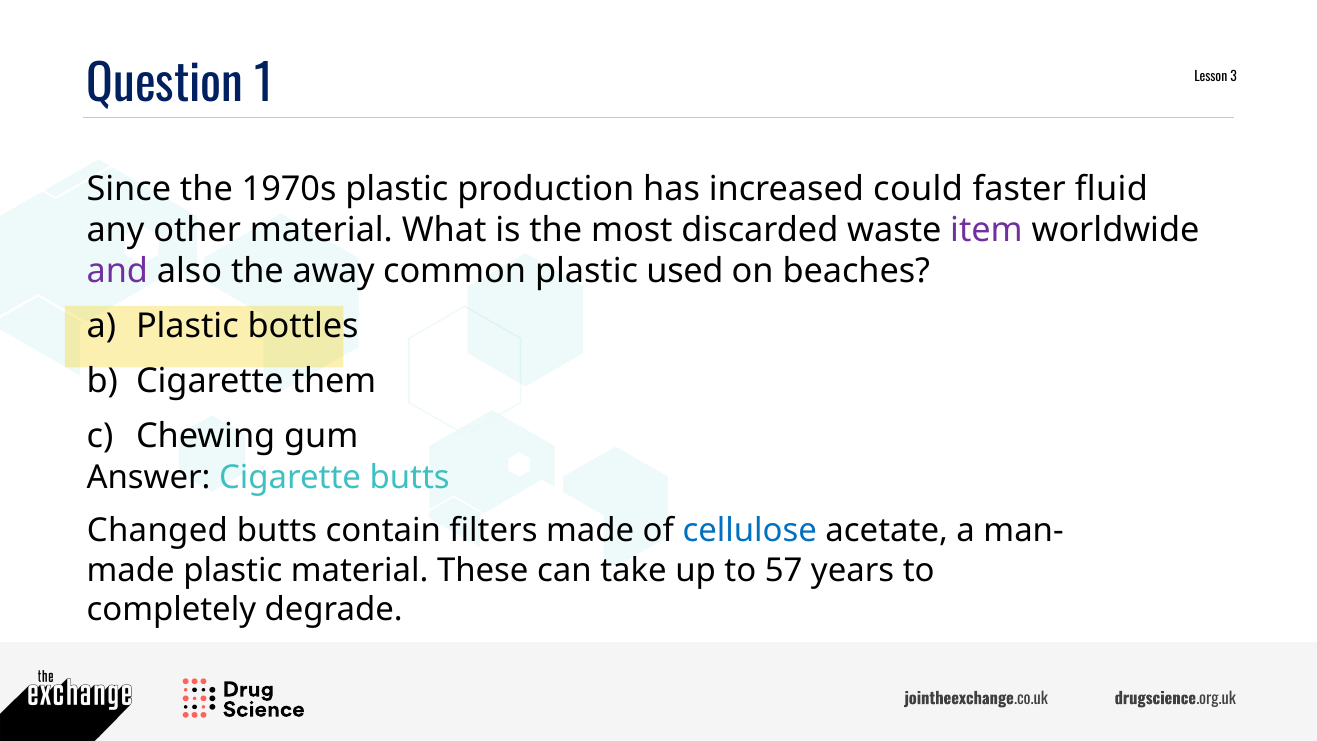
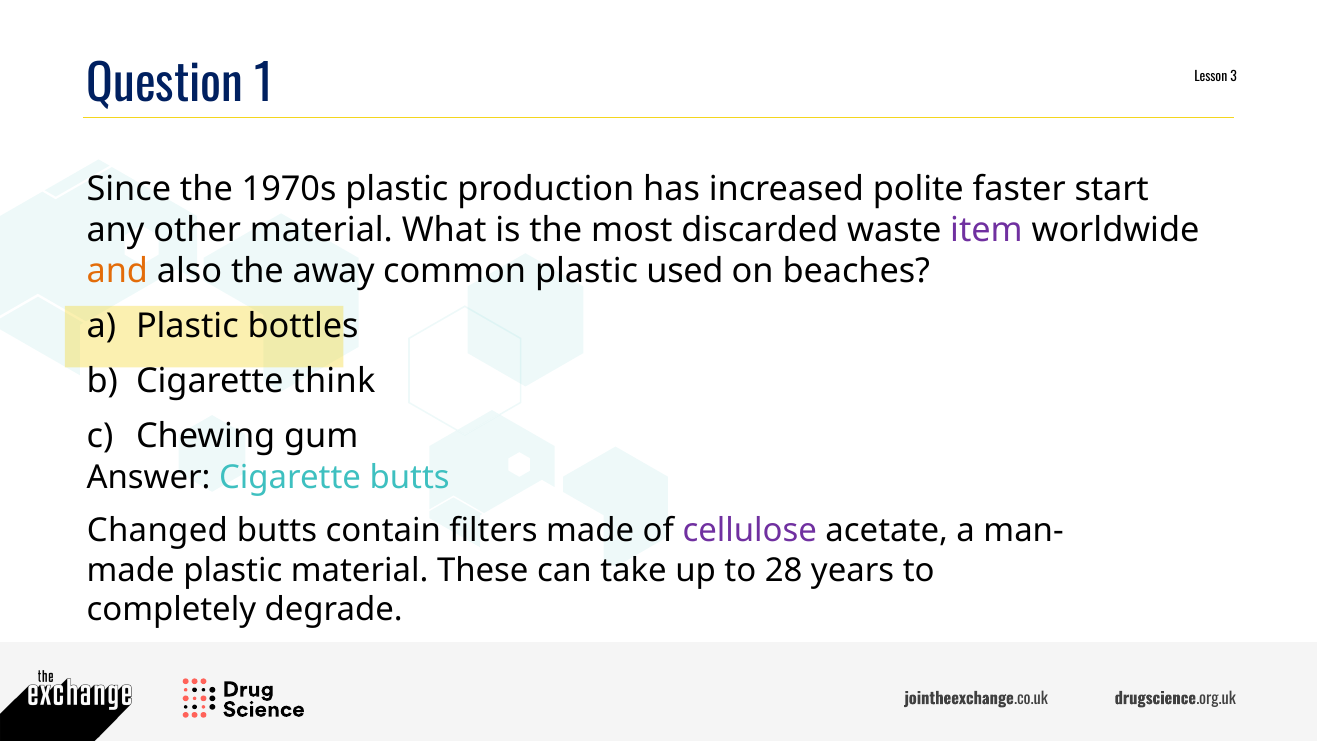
could: could -> polite (918, 189)
fluid: fluid -> start (1112, 189)
and colour: purple -> orange (117, 271)
them: them -> think (334, 381)
cellulose colour: blue -> purple (750, 531)
57: 57 -> 28 (784, 570)
